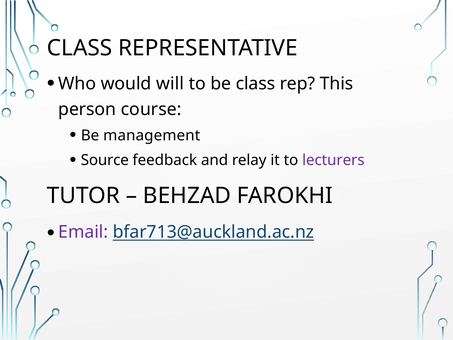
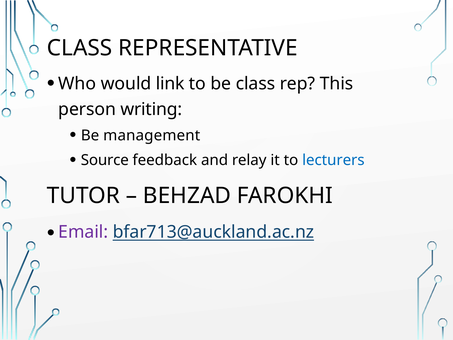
will: will -> link (170, 84)
course: course -> writing (151, 109)
lecturers colour: purple -> blue (333, 160)
